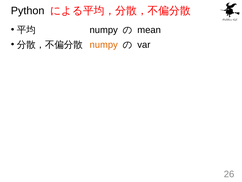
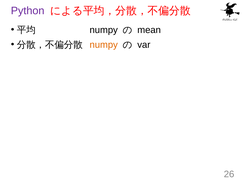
Python colour: black -> purple (28, 11)
